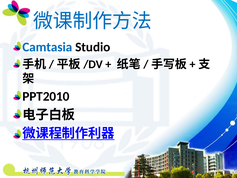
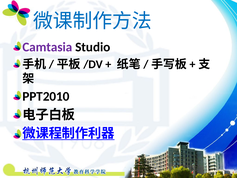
Camtasia colour: blue -> purple (47, 47)
